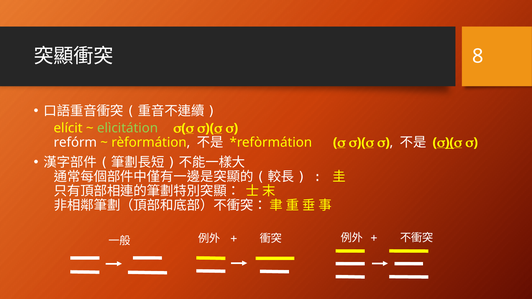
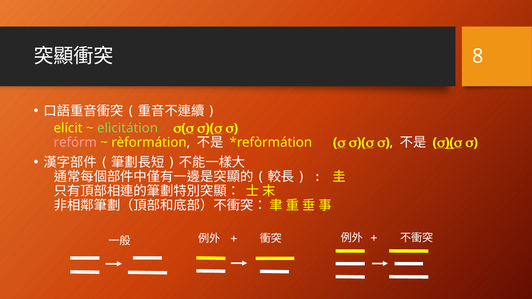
refórm colour: white -> pink (75, 143)
